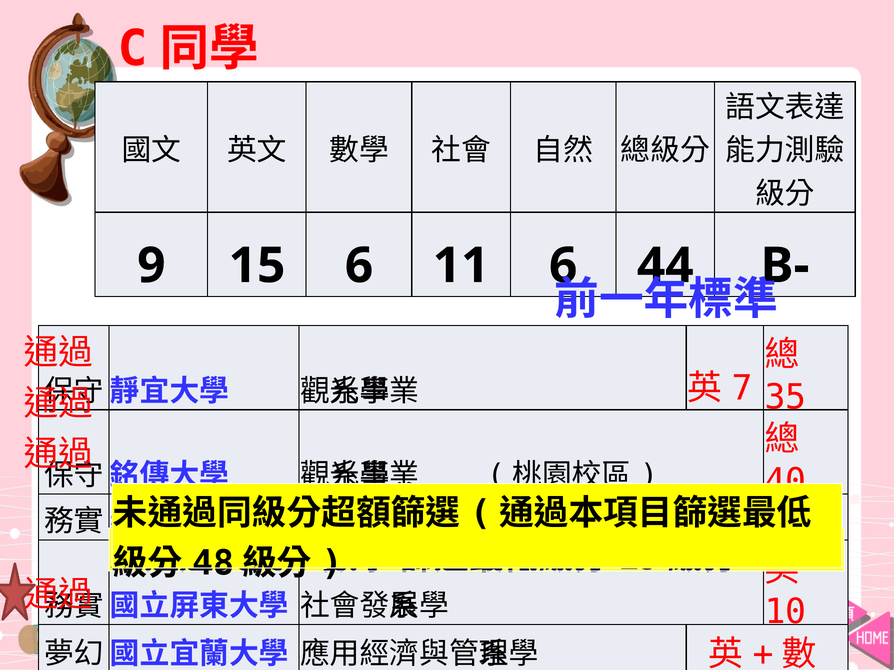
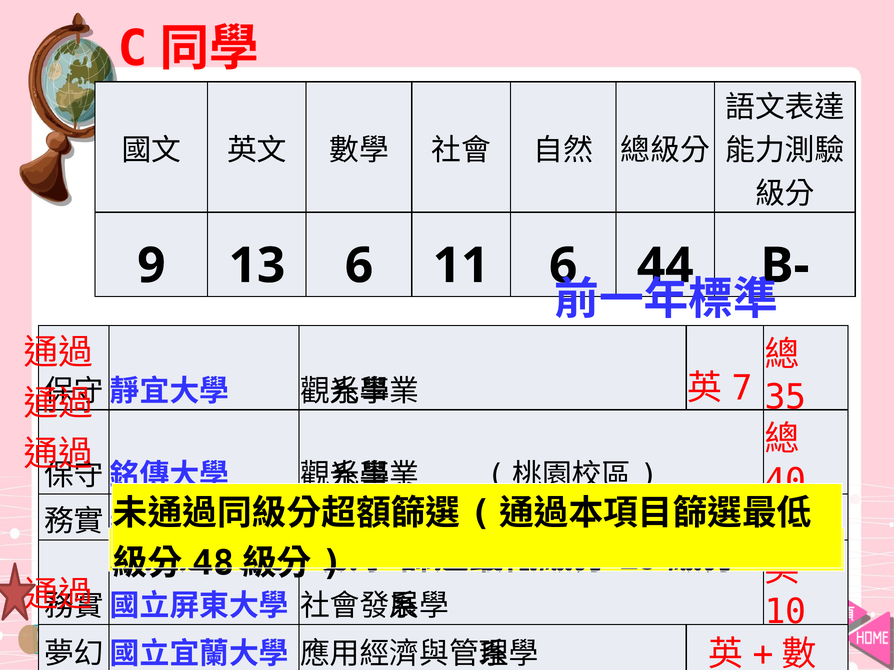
15: 15 -> 13 (257, 266)
